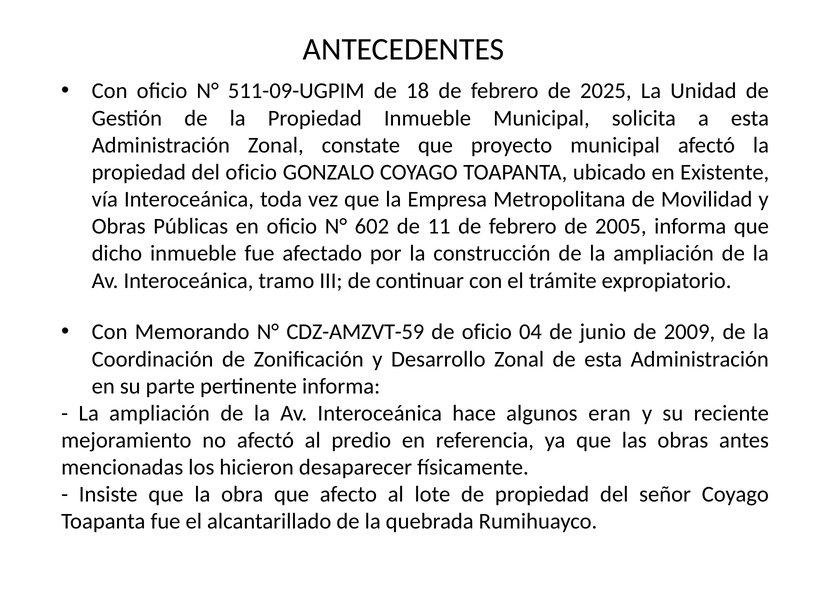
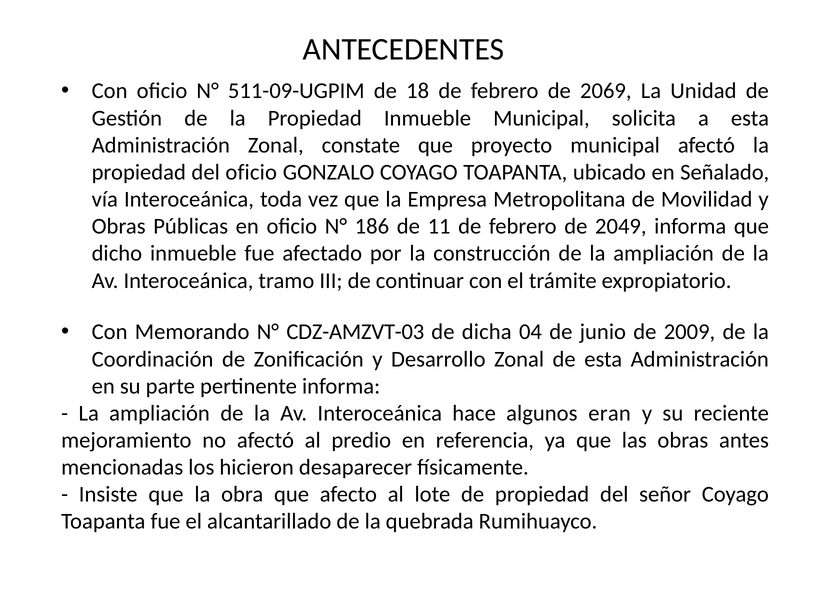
2025: 2025 -> 2069 (606, 91)
Existente: Existente -> Señalado (725, 172)
602: 602 -> 186 (372, 227)
2005: 2005 -> 2049 (621, 227)
CDZ-AMZVT-59: CDZ-AMZVT-59 -> CDZ-AMZVT-03 (355, 332)
de oficio: oficio -> dicha (487, 332)
